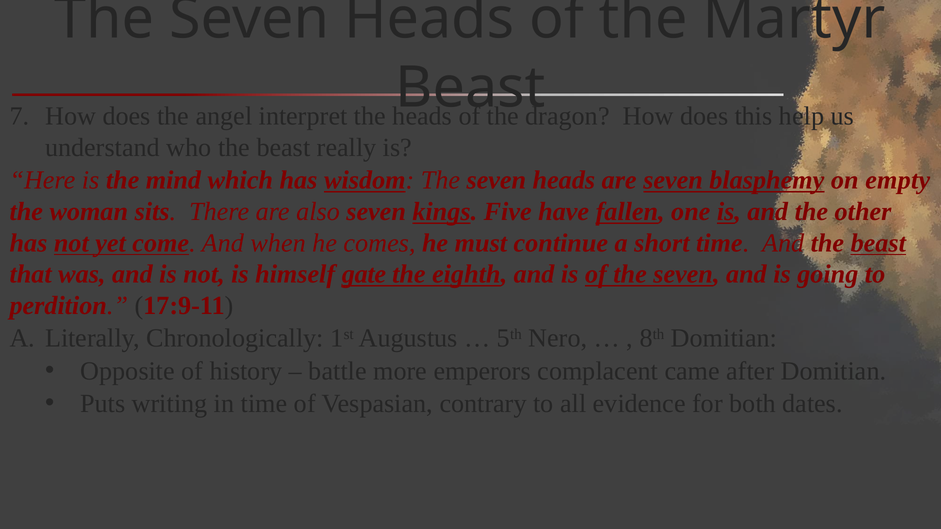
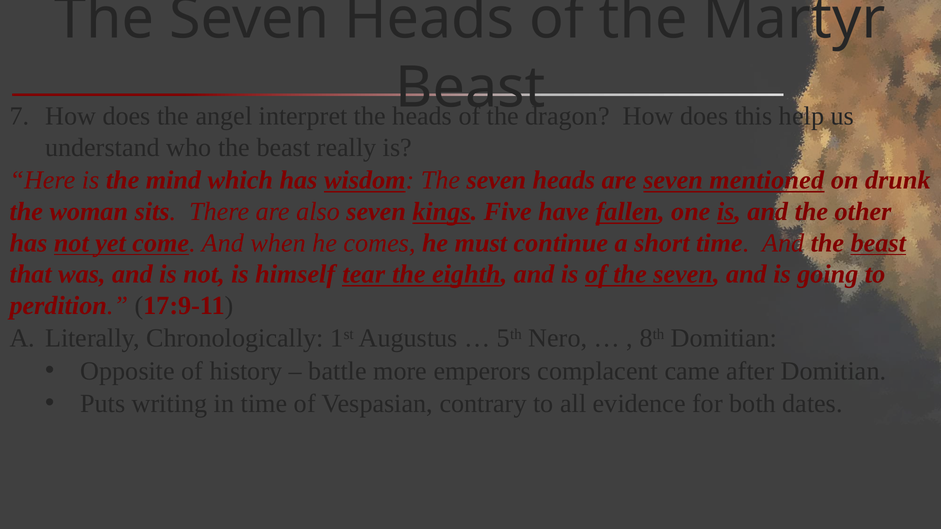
blasphemy: blasphemy -> mentioned (767, 180)
empty: empty -> drunk (898, 180)
gate: gate -> tear (364, 275)
